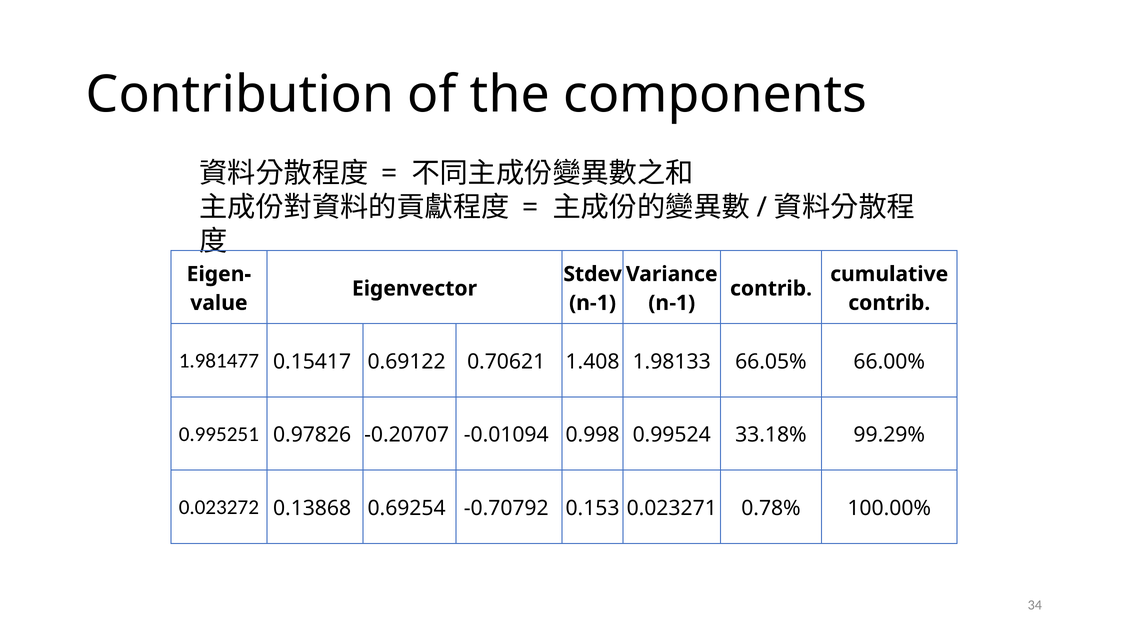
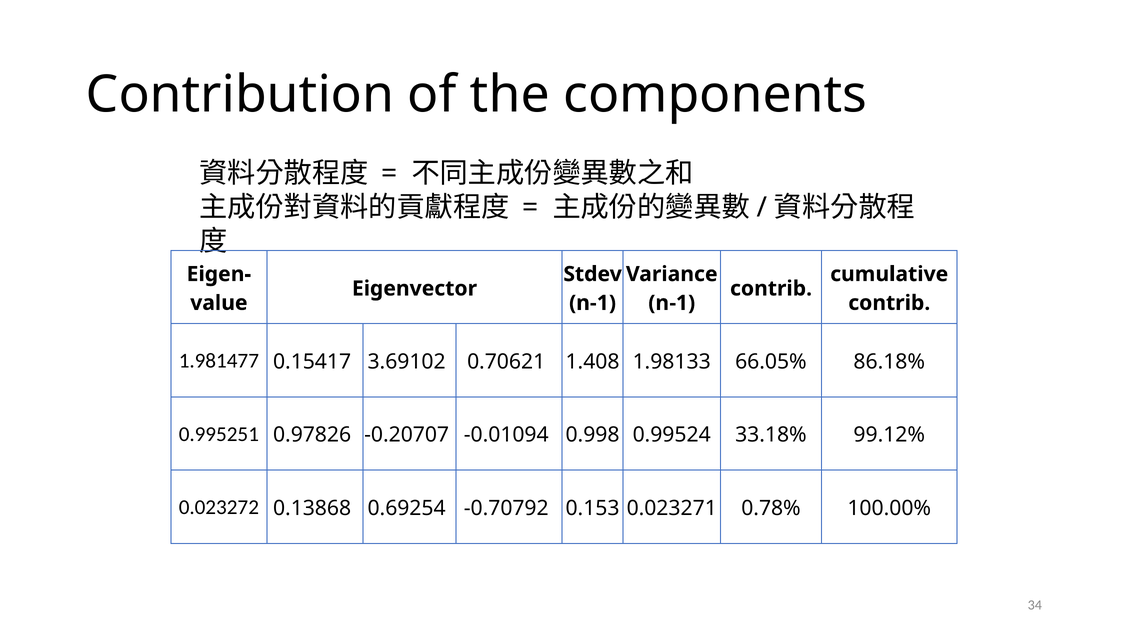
0.69122: 0.69122 -> 3.69102 (407, 362)
66.00%: 66.00% -> 86.18% (889, 362)
99.29%: 99.29% -> 99.12% (889, 435)
